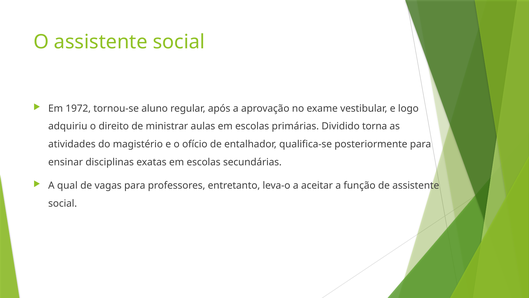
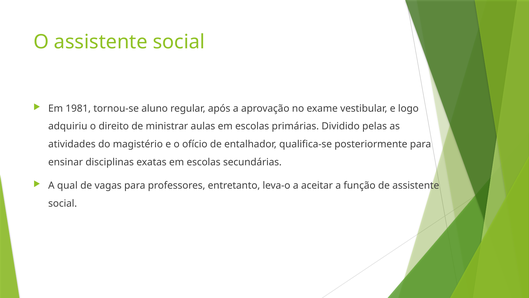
1972: 1972 -> 1981 (78, 108)
torna: torna -> pelas (375, 126)
